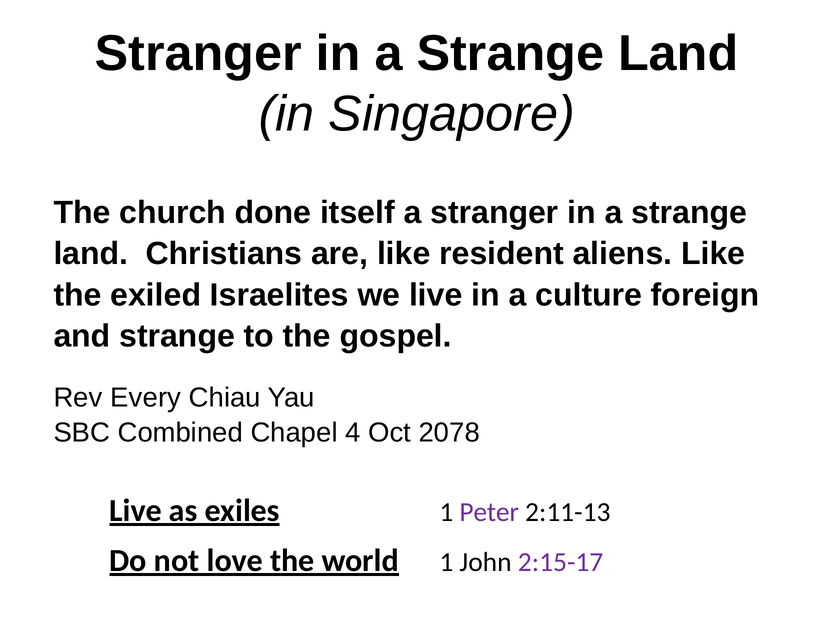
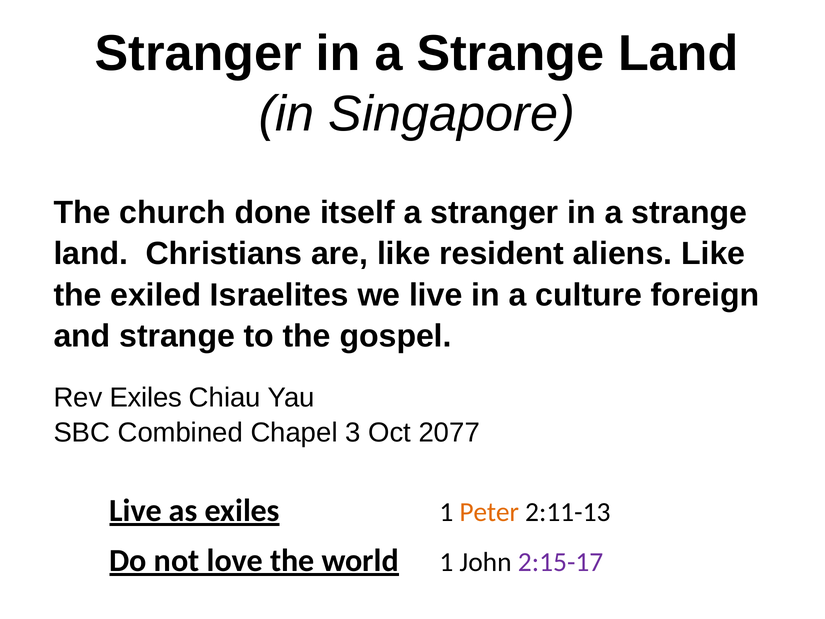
Rev Every: Every -> Exiles (146, 397)
4: 4 -> 3 (353, 433)
2078: 2078 -> 2077 (449, 433)
Peter colour: purple -> orange (489, 512)
